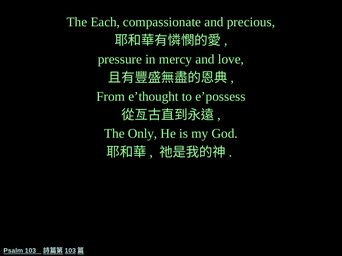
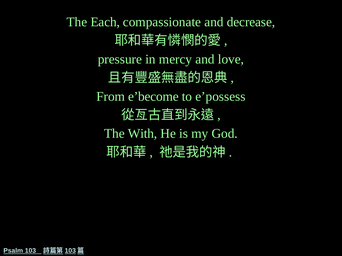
precious: precious -> decrease (251, 22)
e’thought: e’thought -> e’become (153, 97)
Only: Only -> With (143, 134)
